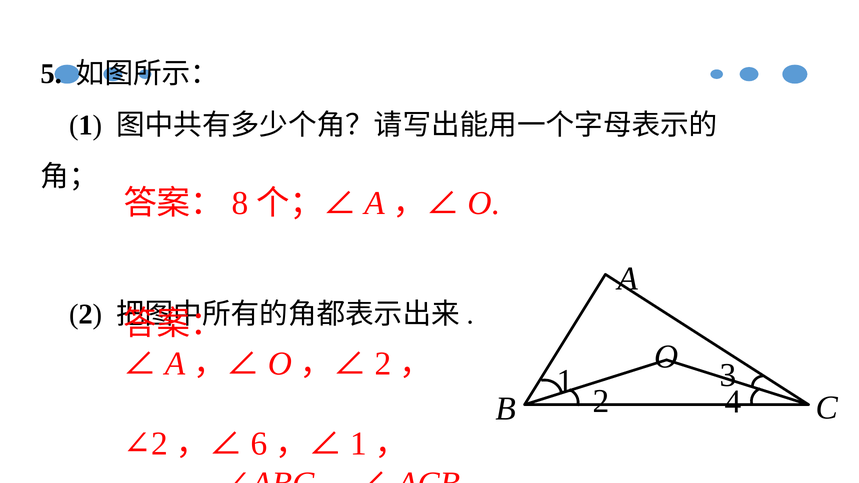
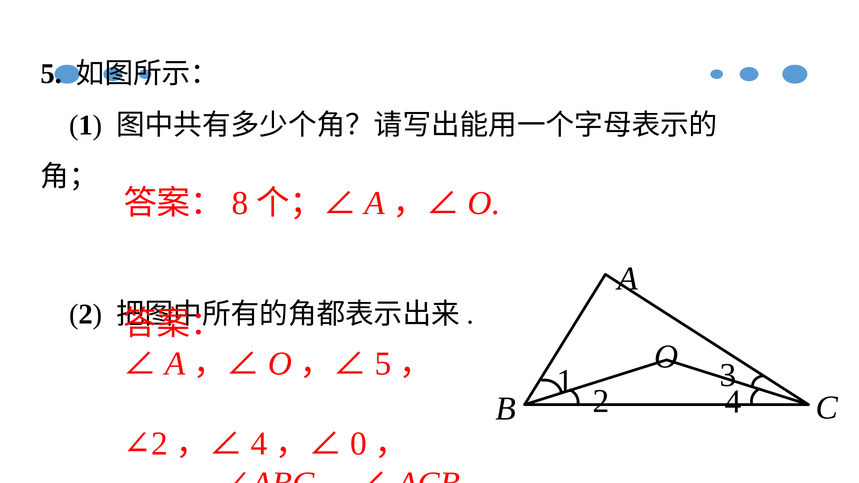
2: 2 -> 5 (383, 364)
6: 6 -> 4 (259, 444)
1: 1 -> 0 (358, 444)
